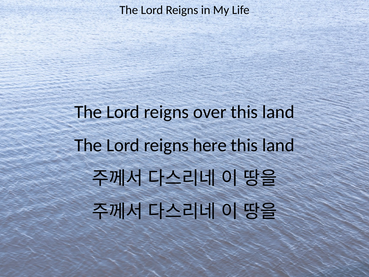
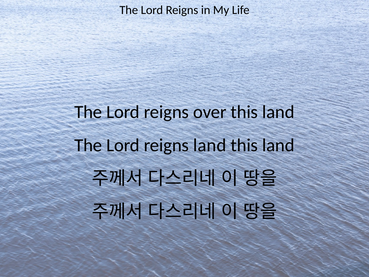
reigns here: here -> land (210, 145)
